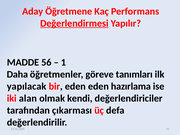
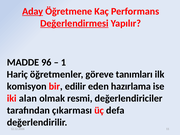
Aday underline: none -> present (33, 11)
56: 56 -> 96 (46, 62)
Daha: Daha -> Hariç (17, 74)
yapılacak: yapılacak -> komisyon (27, 86)
bir eden: eden -> edilir (75, 86)
kendi: kendi -> resmi (80, 98)
